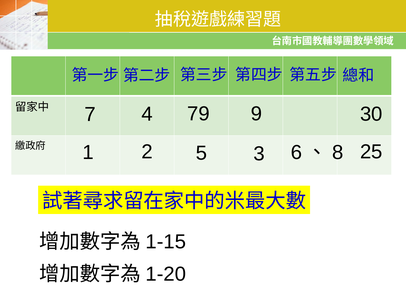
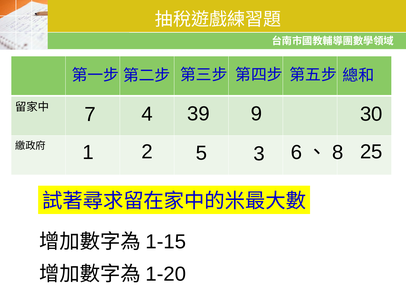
79: 79 -> 39 (198, 114)
